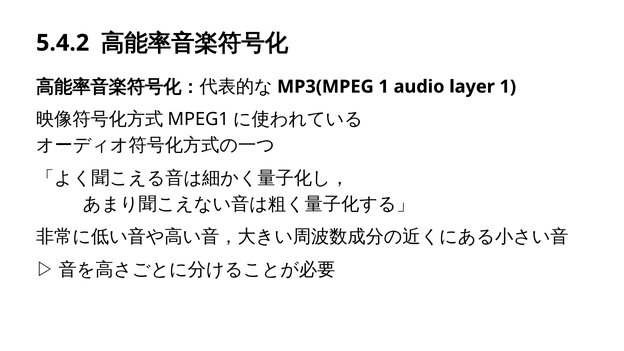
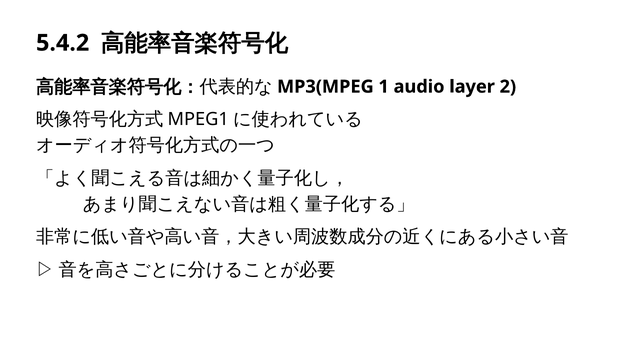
layer 1: 1 -> 2 (508, 87)
